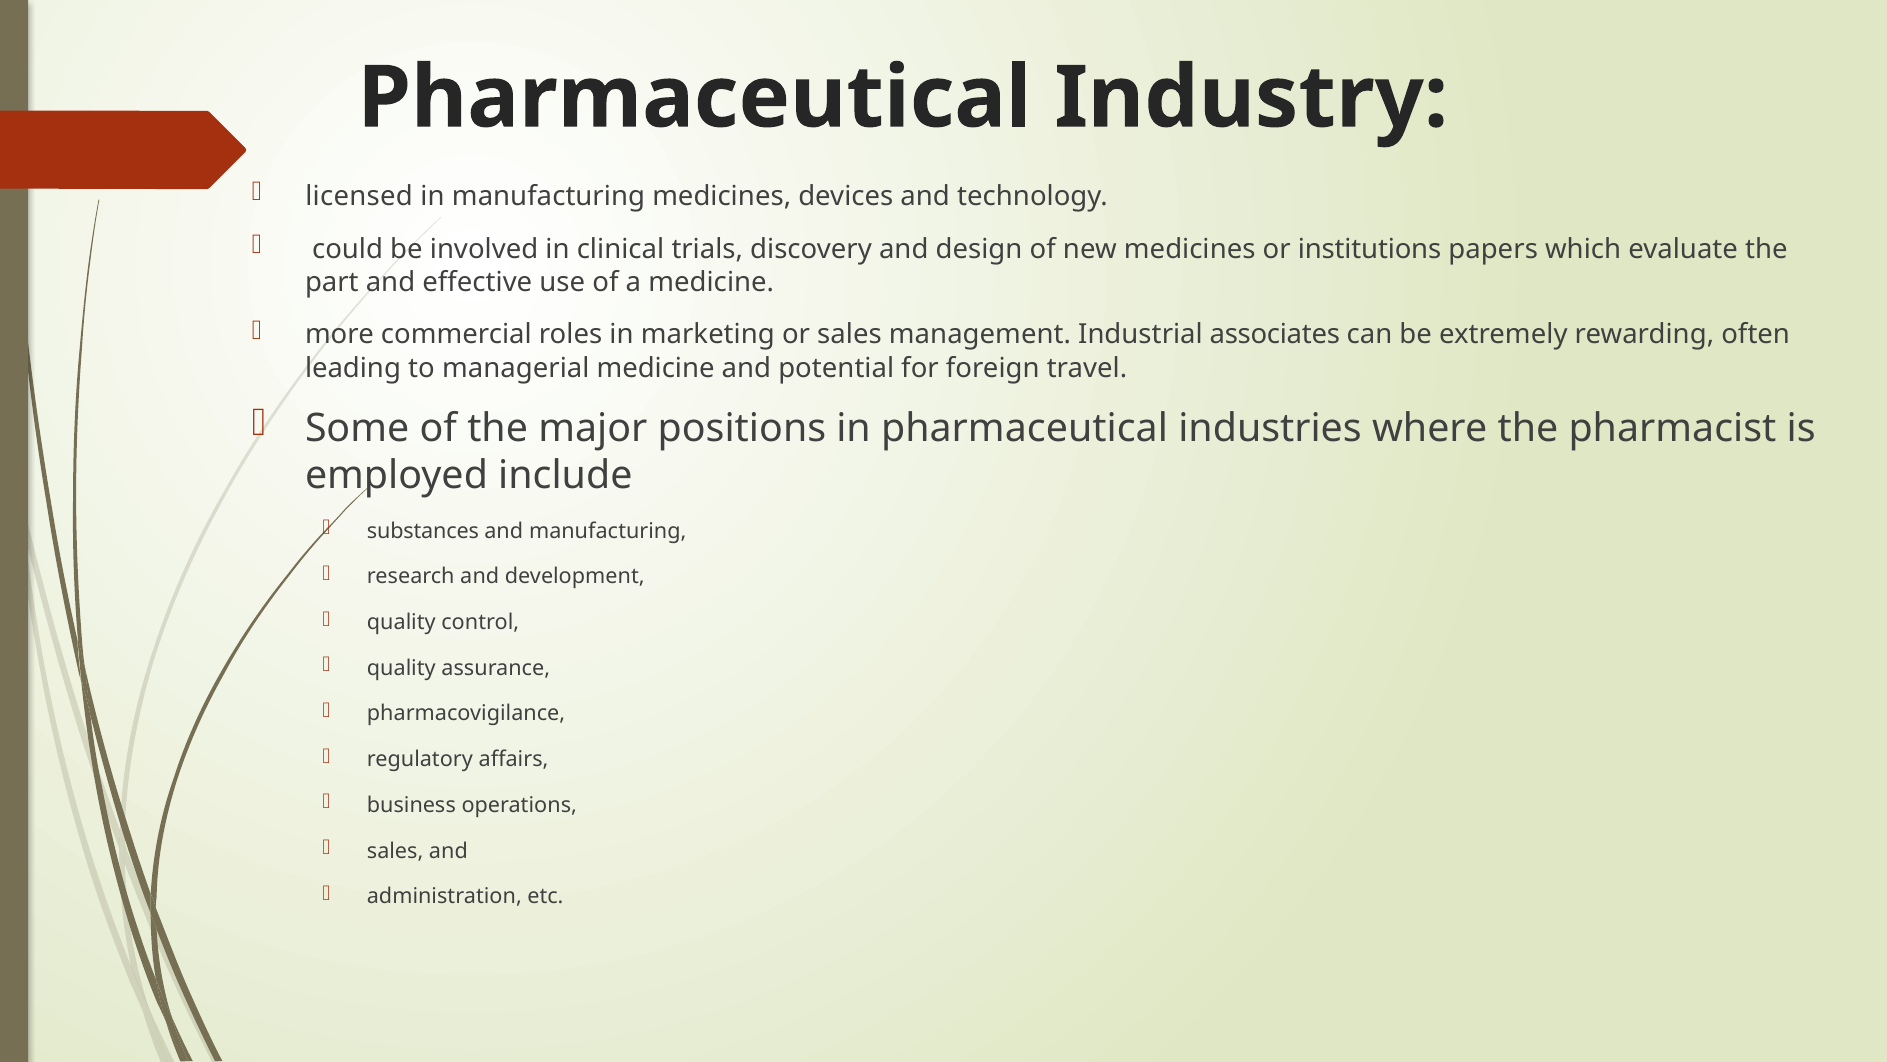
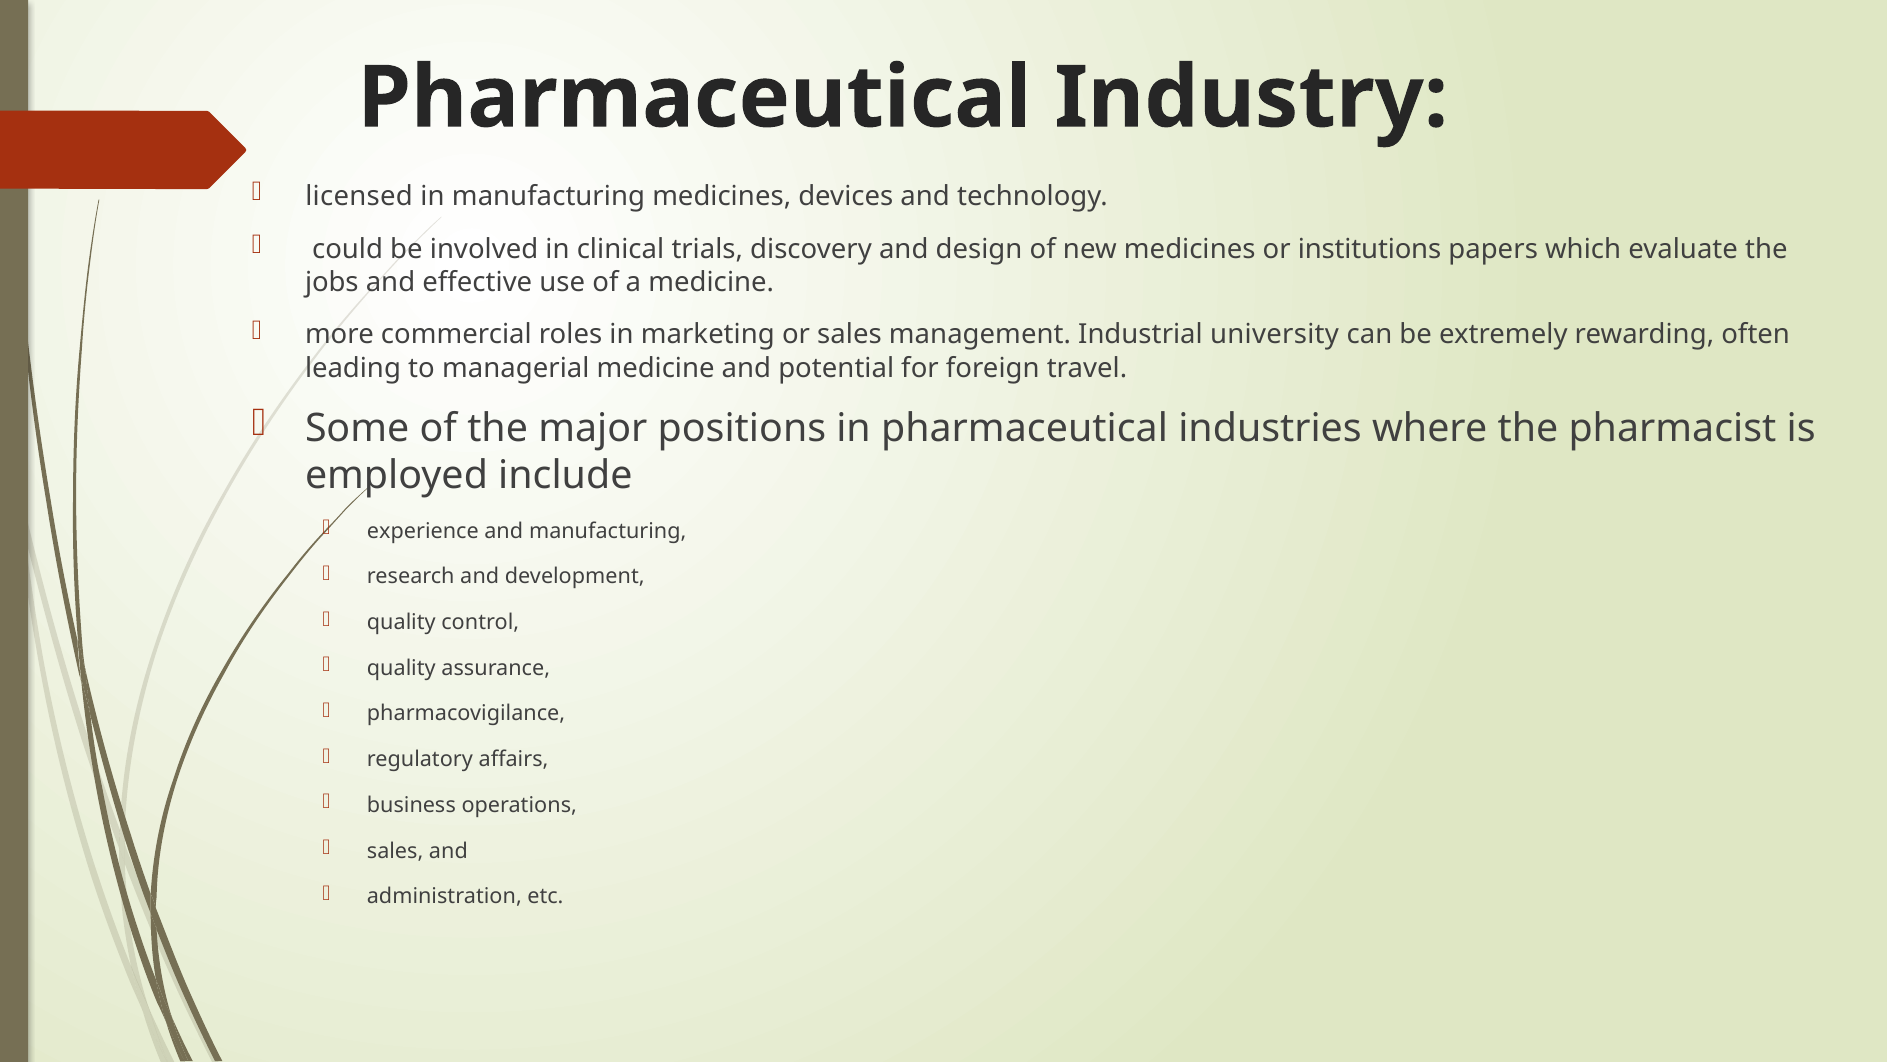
part: part -> jobs (332, 282)
associates: associates -> university (1275, 335)
substances: substances -> experience (423, 531)
